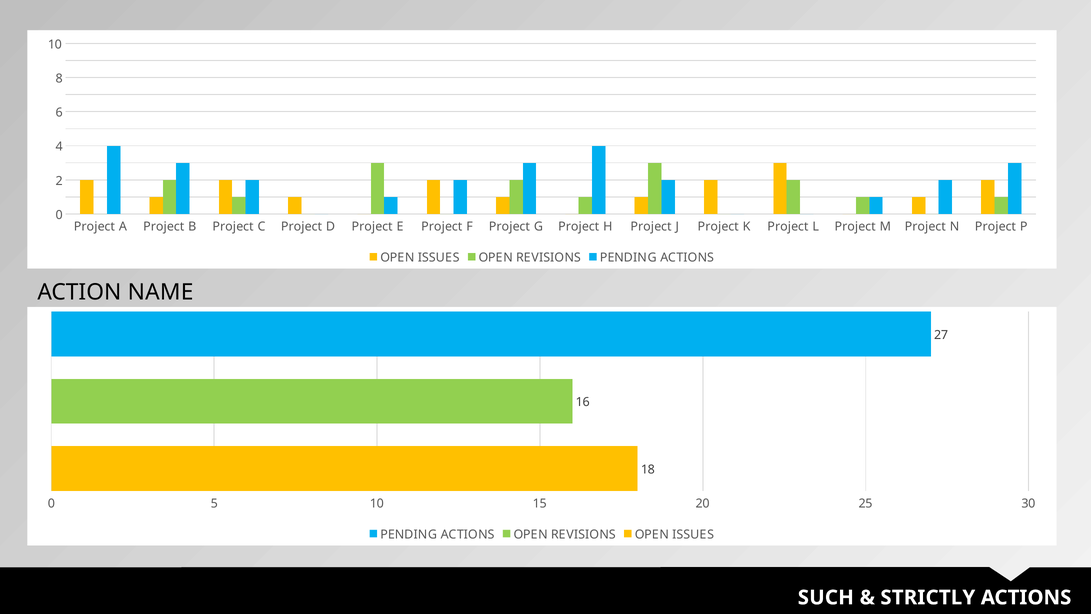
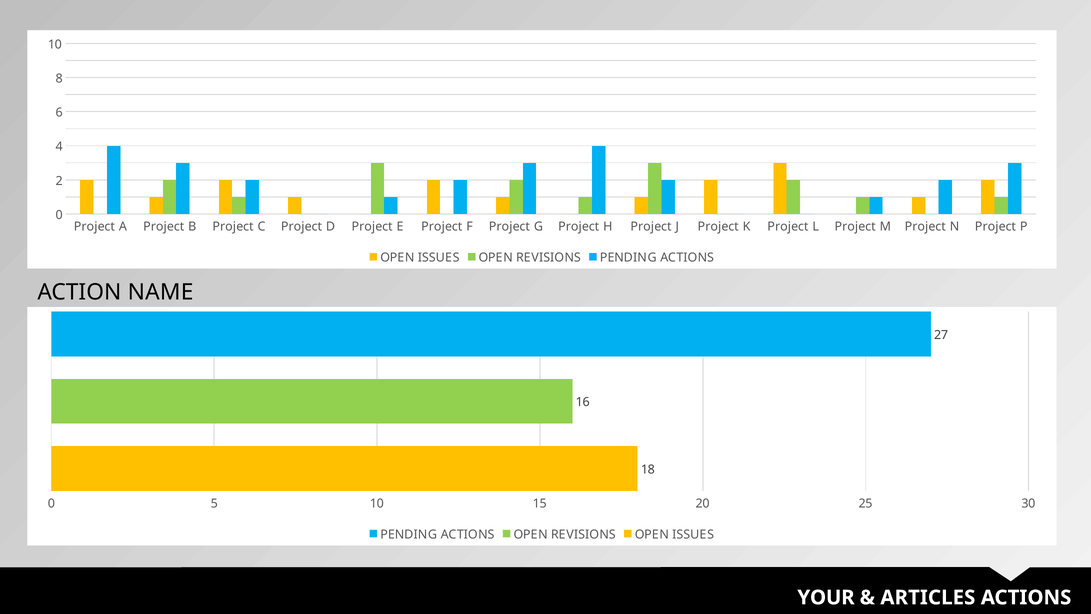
SUCH: SUCH -> YOUR (826, 597)
STRICTLY: STRICTLY -> ARTICLES (928, 597)
